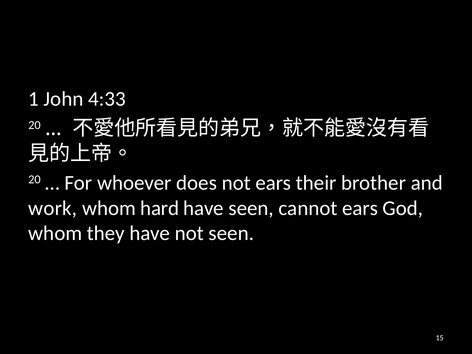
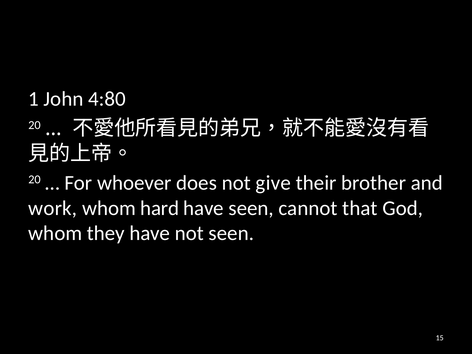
4:33: 4:33 -> 4:80 (107, 99)
not ears: ears -> give (273, 183)
cannot ears: ears -> that (360, 208)
